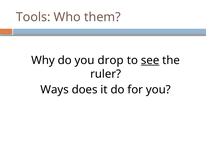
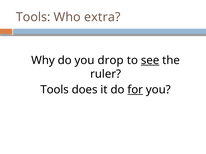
them: them -> extra (102, 17)
Ways: Ways -> Tools (55, 90)
for underline: none -> present (135, 90)
